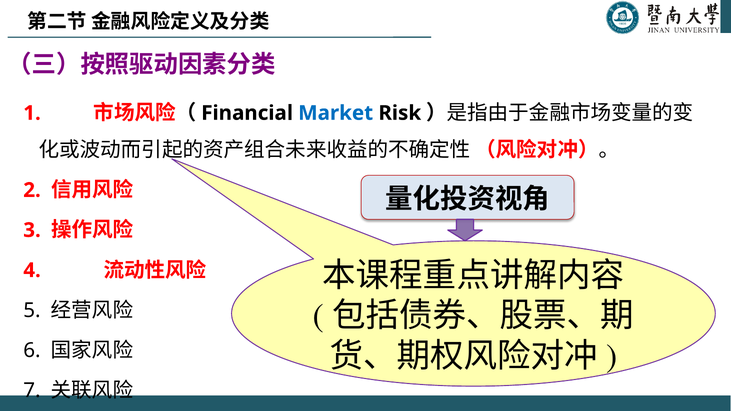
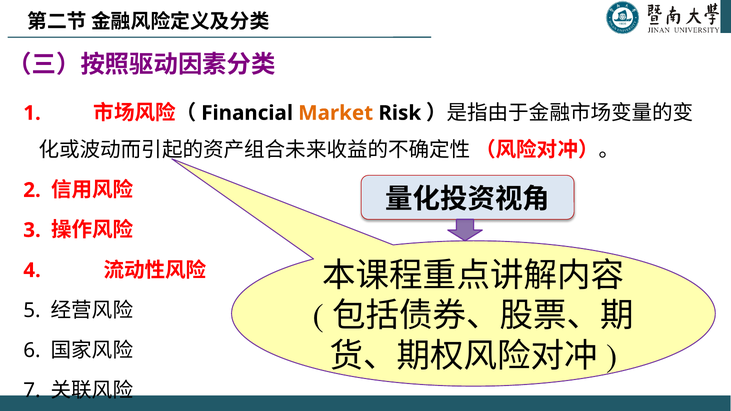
Market colour: blue -> orange (336, 113)
